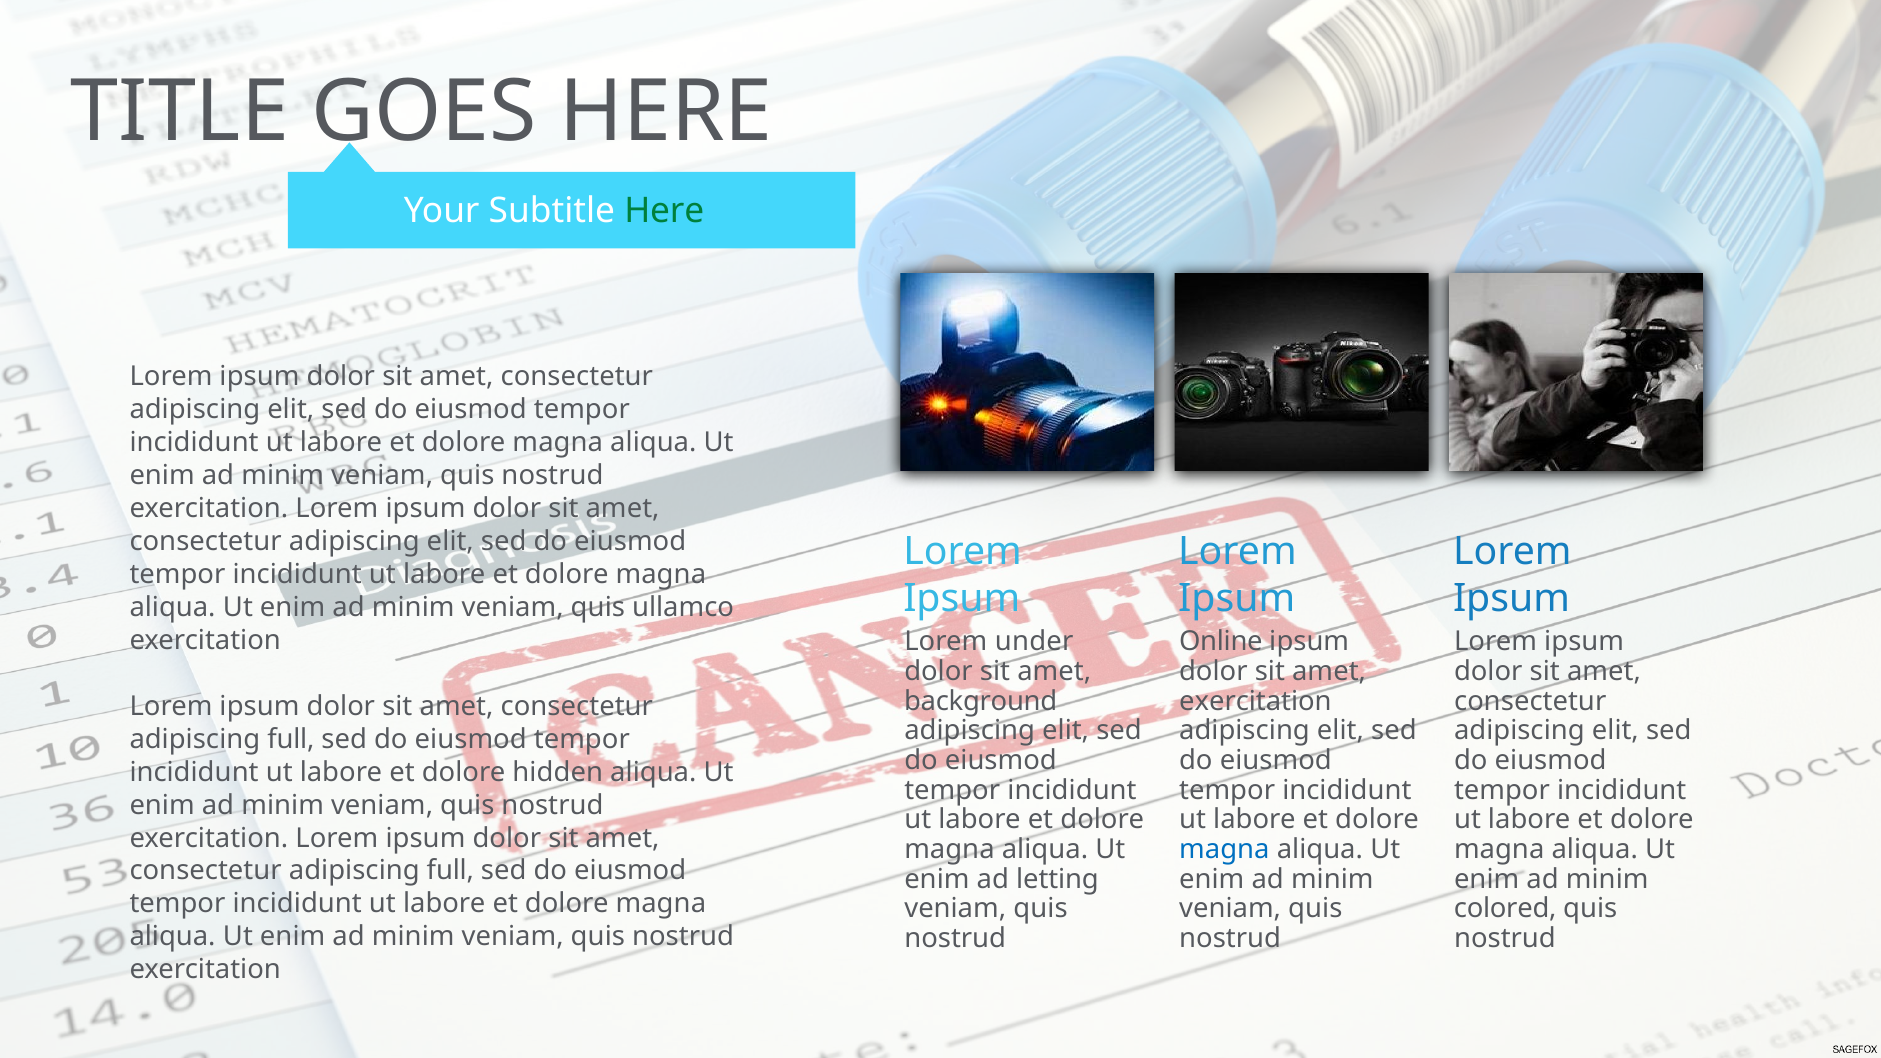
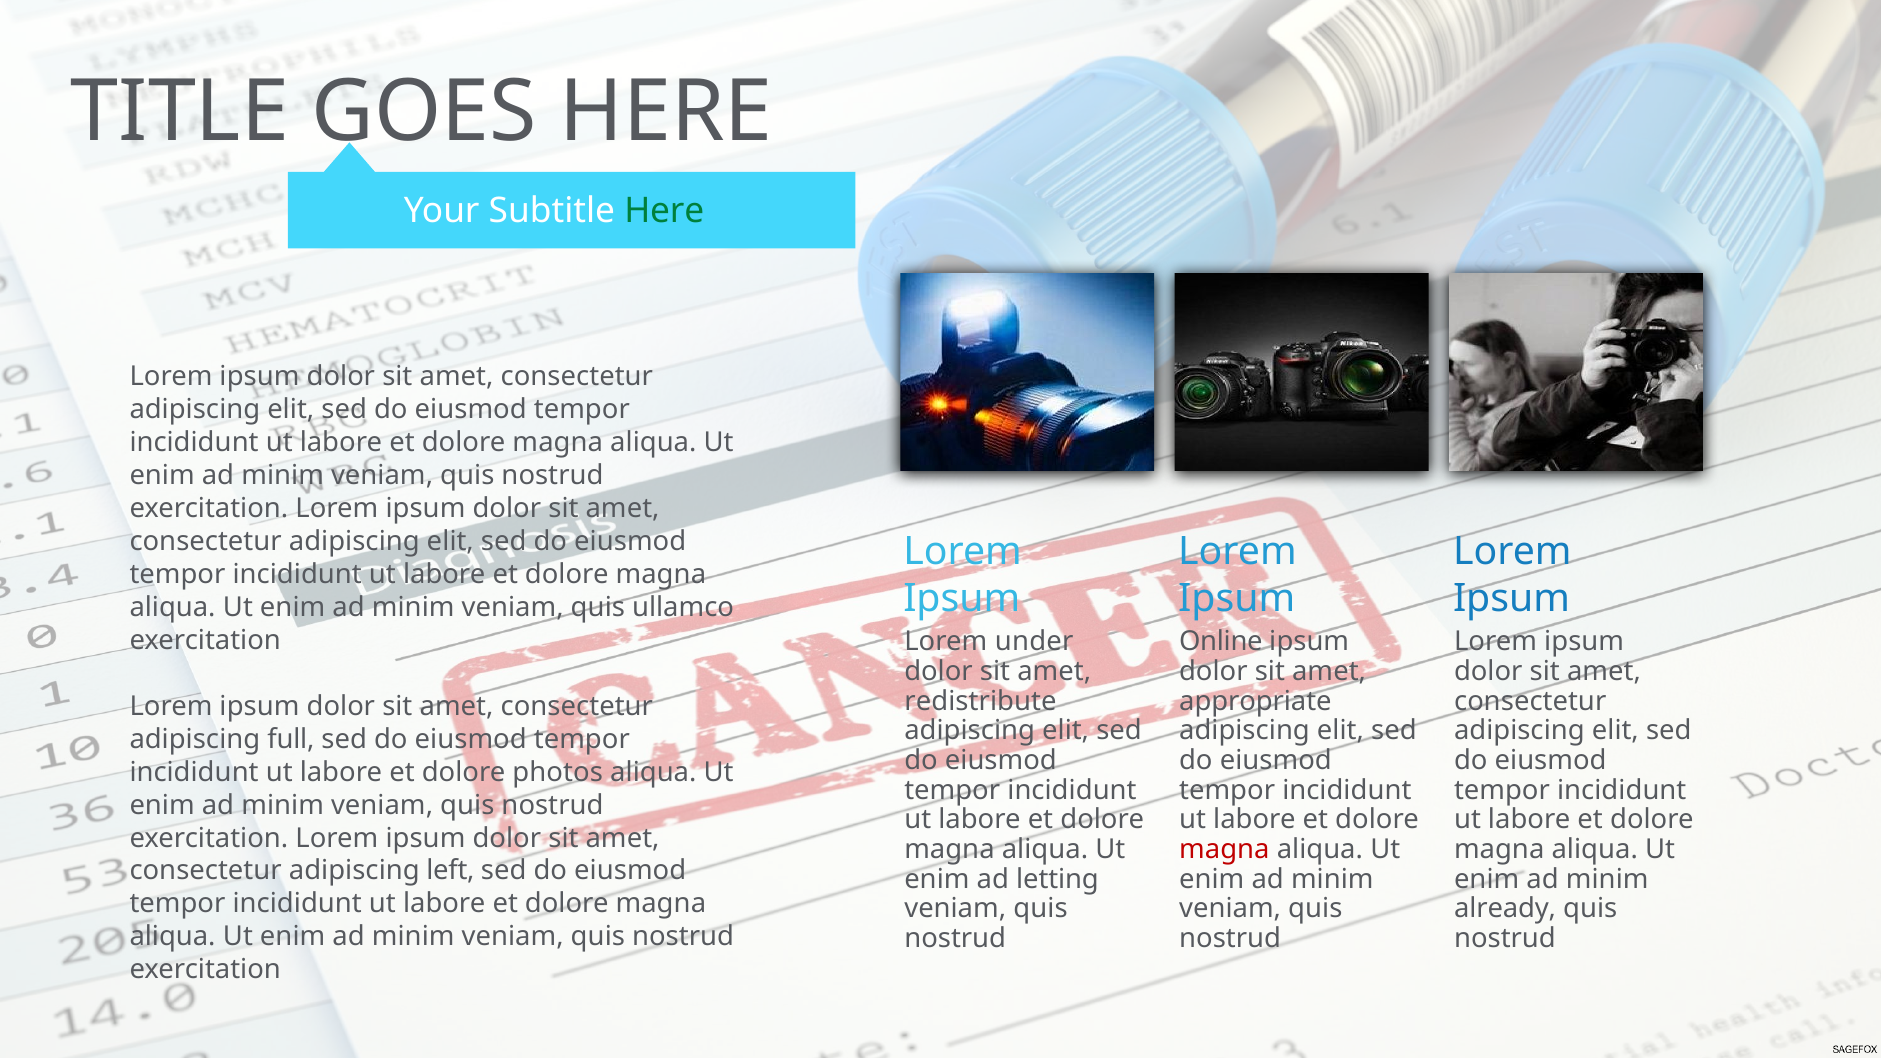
background: background -> redistribute (980, 701)
exercitation: exercitation -> appropriate (1255, 701)
hidden: hidden -> photos (558, 772)
magna colour: blue -> red (1224, 849)
full: full -> left (450, 871)
colored: colored -> already (1505, 909)
